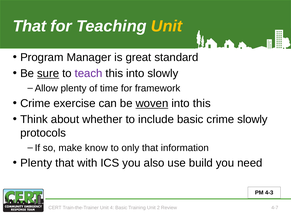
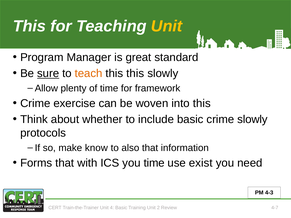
That: That -> This (29, 26)
teach colour: purple -> orange (89, 73)
this into: into -> this (135, 73)
woven underline: present -> none (152, 104)
only: only -> also (130, 148)
Plenty: Plenty -> Forms (36, 163)
you also: also -> time (154, 163)
build: build -> exist (201, 163)
